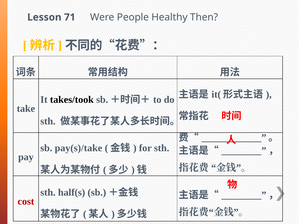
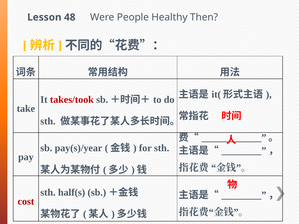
71: 71 -> 48 (70, 17)
takes/took colour: black -> red (72, 100)
pay(s)/take: pay(s)/take -> pay(s)/year (79, 148)
